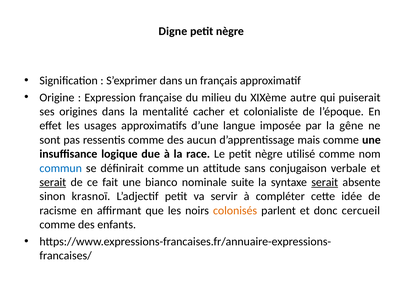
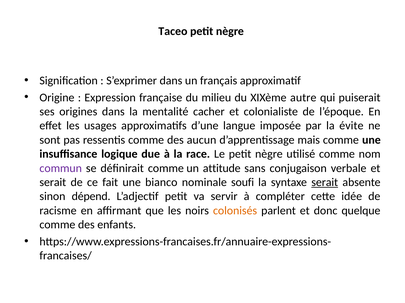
Digne: Digne -> Taceo (173, 31)
gêne: gêne -> évite (351, 126)
commun colour: blue -> purple (61, 169)
serait underline: present -> none (53, 183)
suite: suite -> soufi (243, 183)
krasnoï: krasnoï -> dépend (91, 197)
cercueil: cercueil -> quelque (361, 211)
